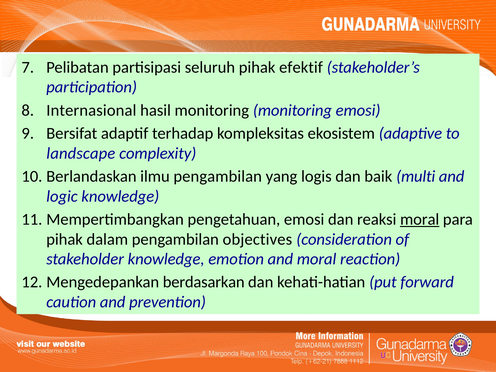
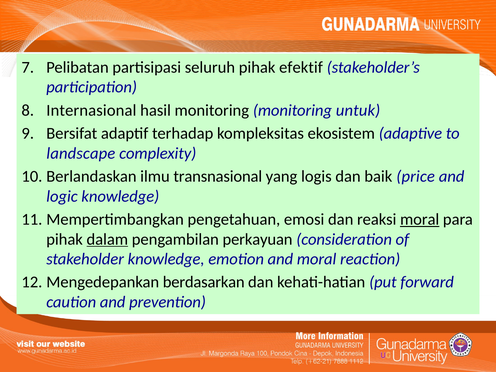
monitoring emosi: emosi -> untuk (358, 110)
ilmu pengambilan: pengambilan -> transnasional (218, 176)
multi: multi -> price (416, 176)
dalam underline: none -> present (107, 239)
objectives: objectives -> perkayuan (258, 239)
